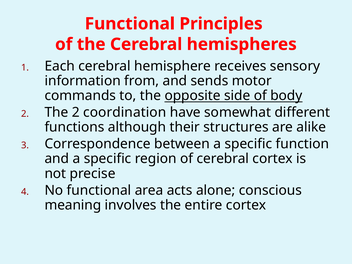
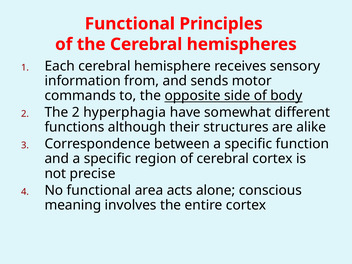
coordination: coordination -> hyperphagia (125, 112)
